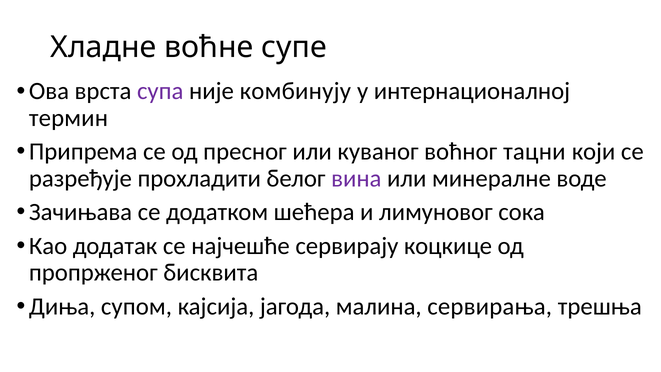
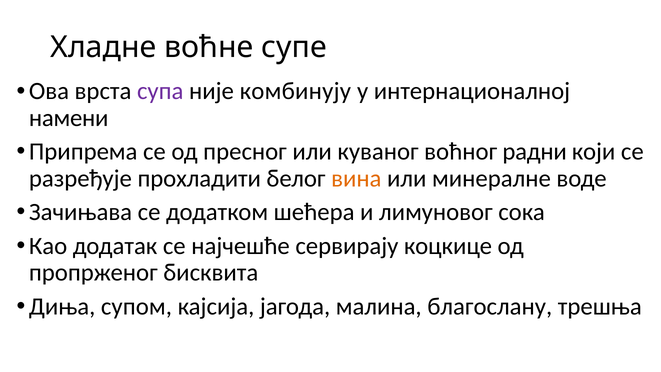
термин: термин -> намени (69, 118)
тацни: тацни -> радни (535, 152)
вина colour: purple -> orange (356, 178)
сервирања: сервирања -> благослану (490, 306)
